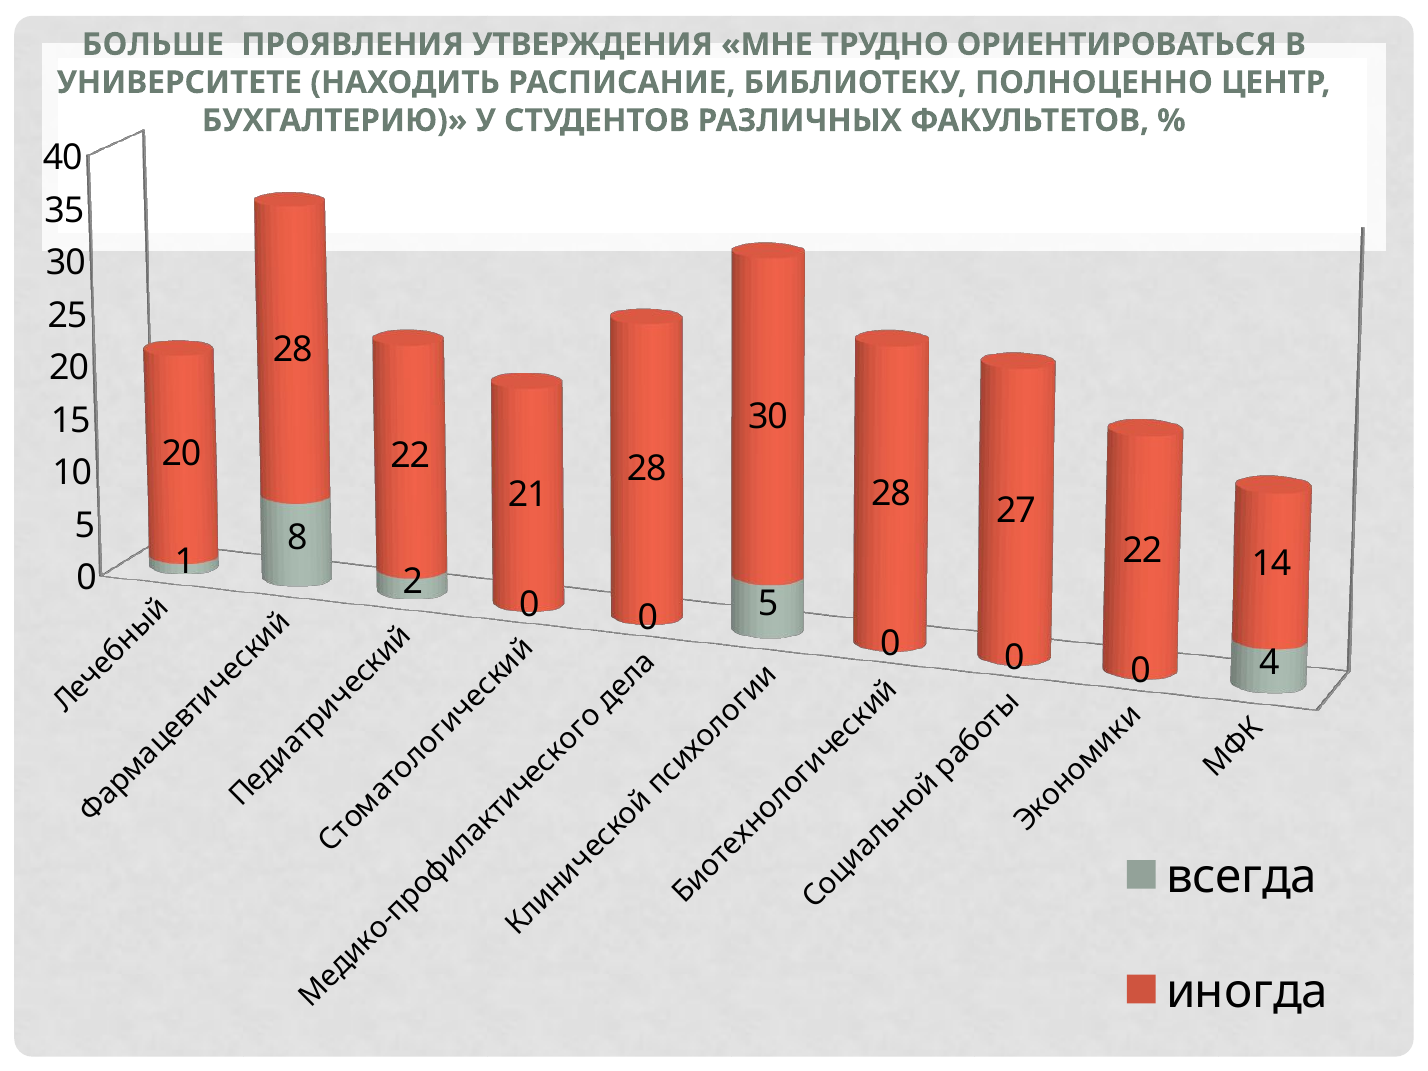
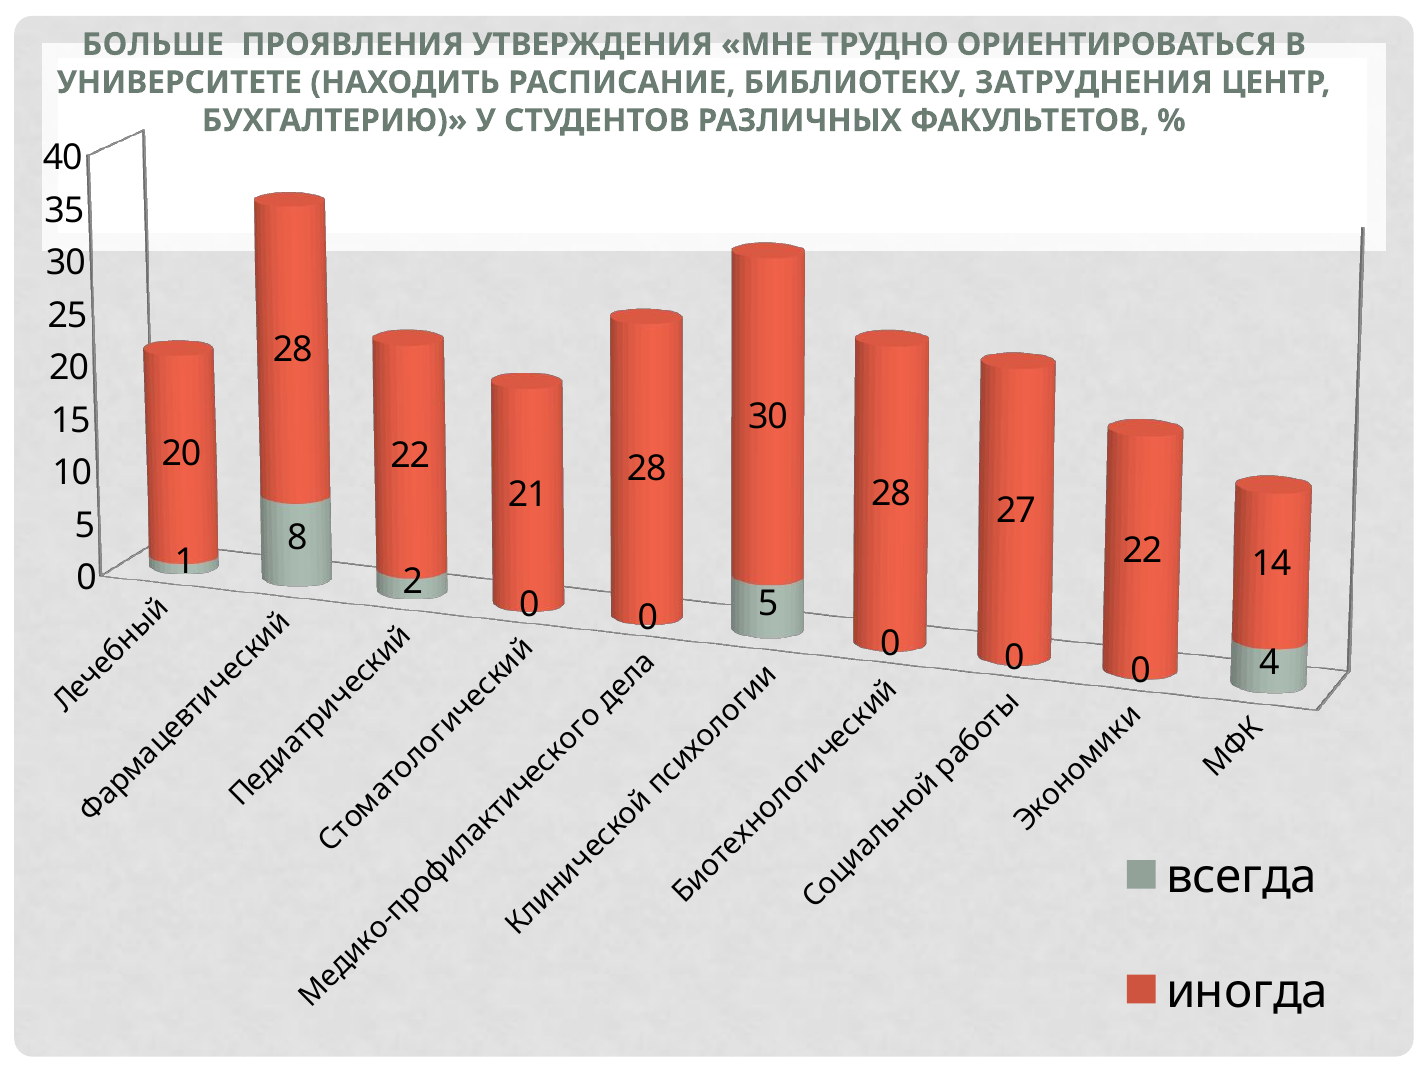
ПОЛНОЦЕННО: ПОЛНОЦЕННО -> ЗАТРУДНЕНИЯ (1094, 83)
